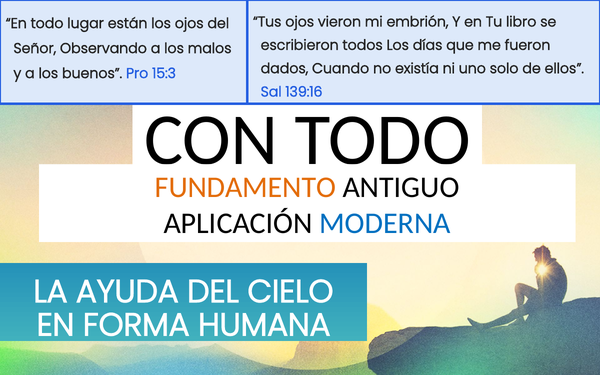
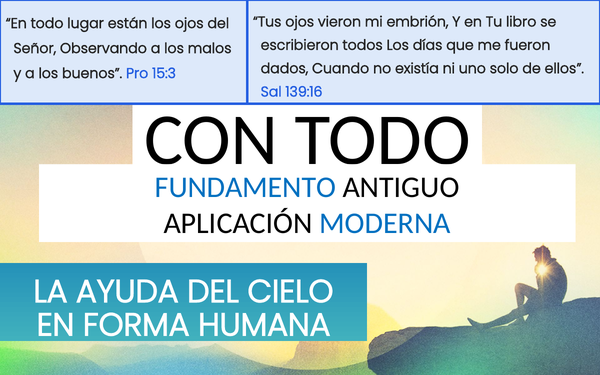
FUNDAMENTO colour: orange -> blue (245, 187)
